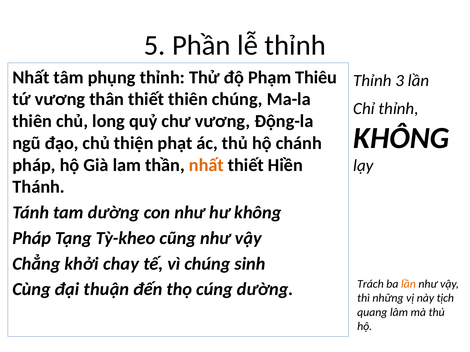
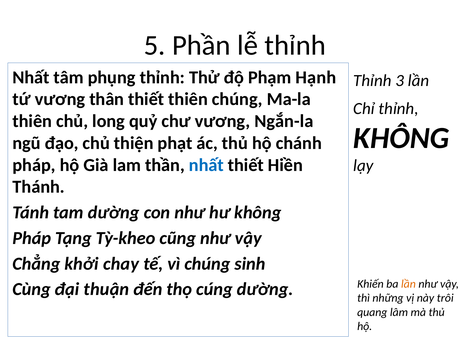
Thiêu: Thiêu -> Hạnh (316, 77)
Động-la: Động-la -> Ngắn-la (284, 121)
nhất colour: orange -> blue (206, 165)
Trách: Trách -> Khiến (370, 284)
tịch: tịch -> trôi (445, 298)
